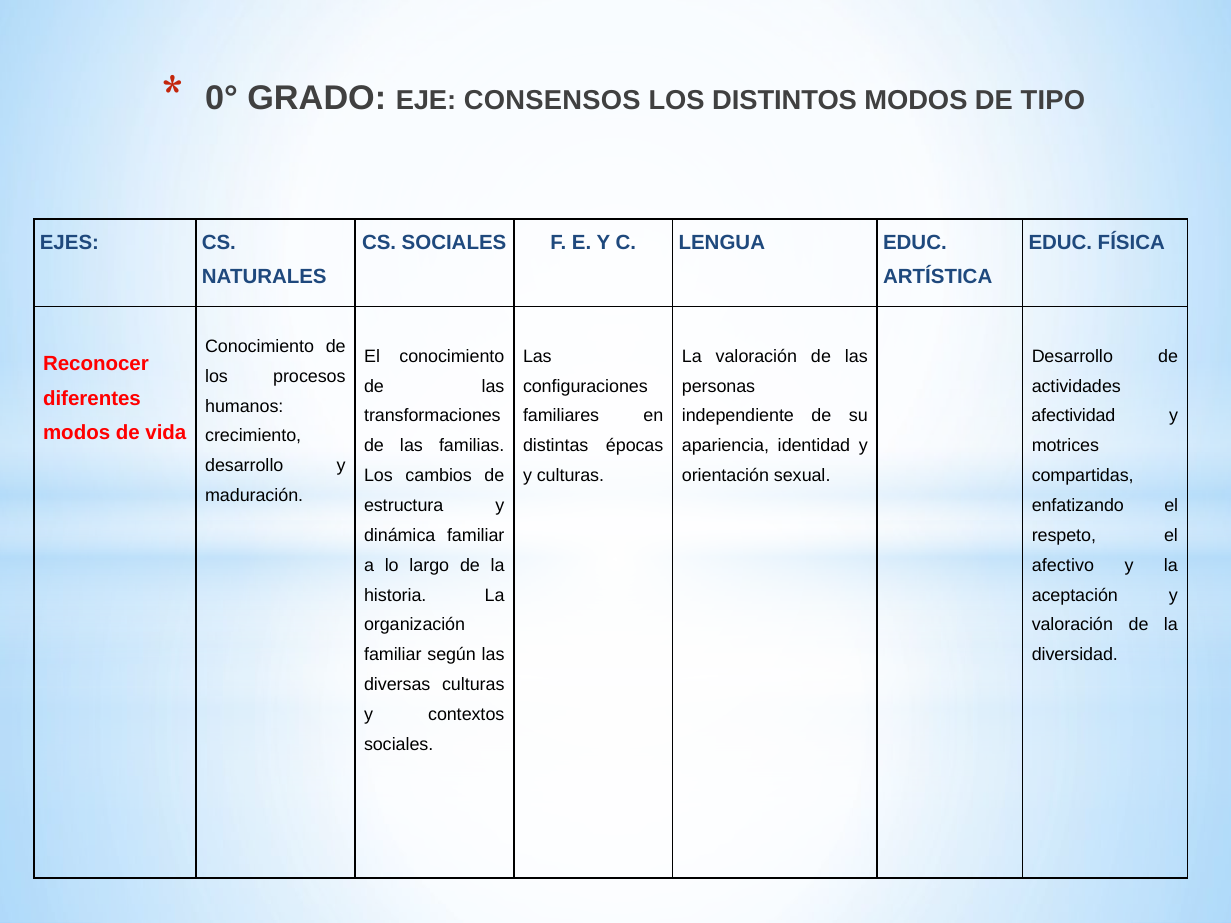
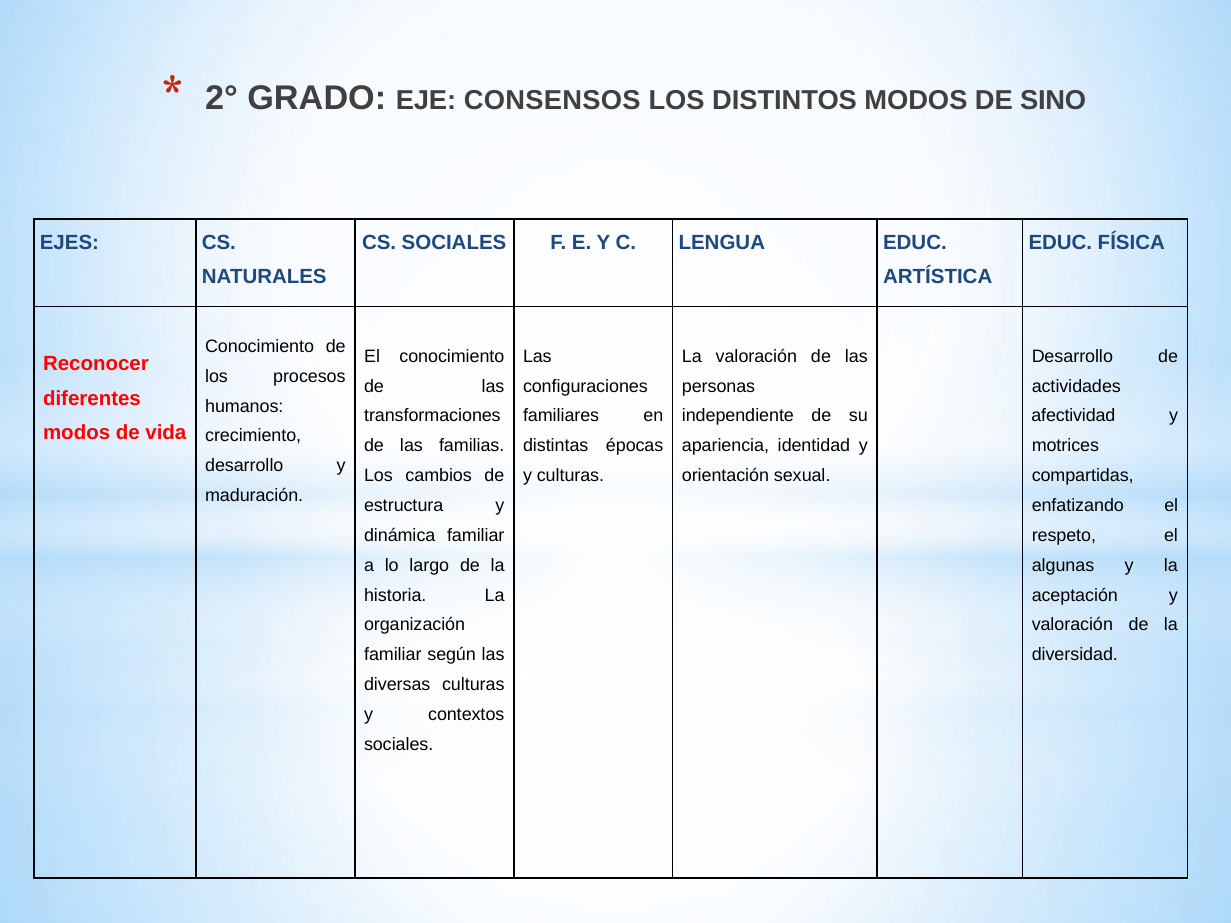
0°: 0° -> 2° (221, 98)
TIPO: TIPO -> SINO (1053, 100)
afectivo: afectivo -> algunas (1063, 565)
